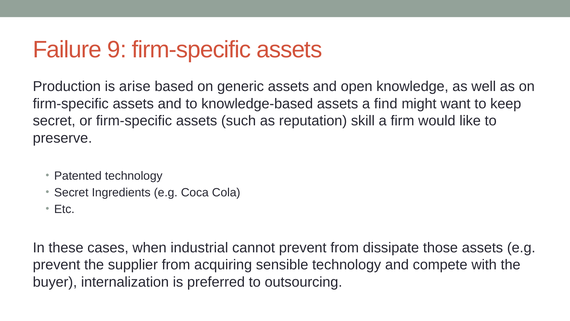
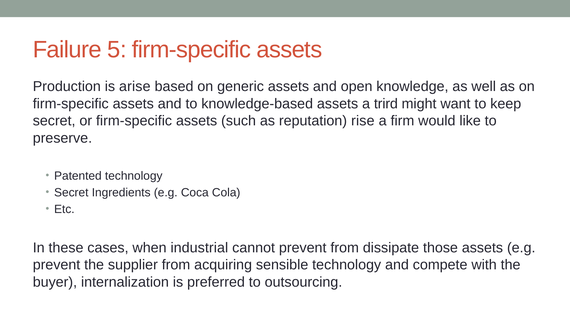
9: 9 -> 5 (117, 50)
find: find -> trird (386, 104)
skill: skill -> rise (363, 121)
